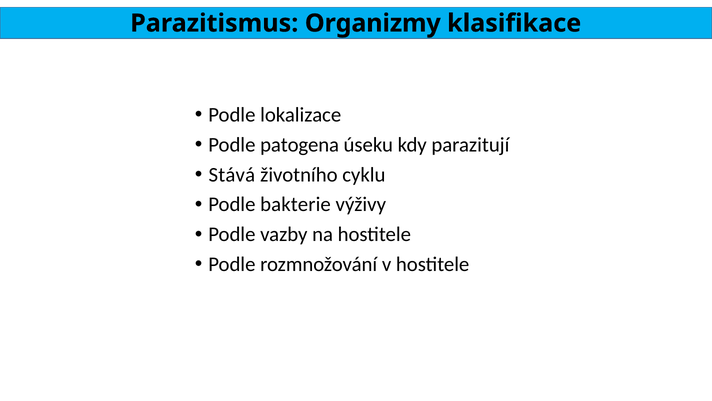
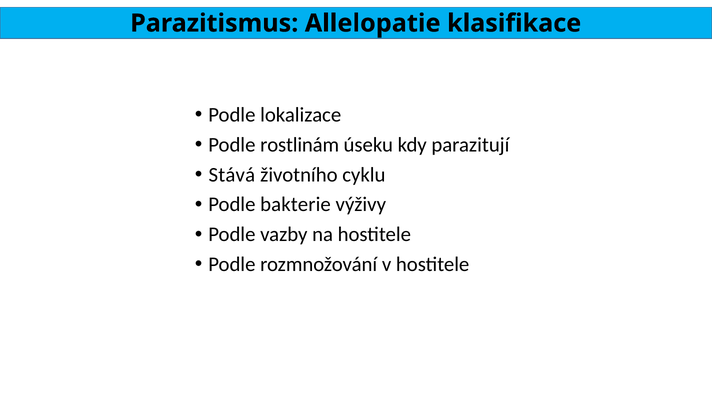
Organizmy: Organizmy -> Allelopatie (373, 23)
patogena: patogena -> rostlinám (300, 145)
